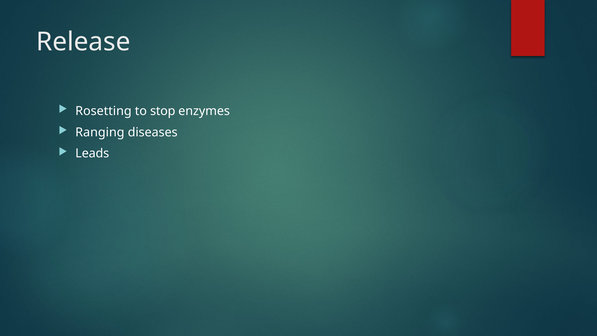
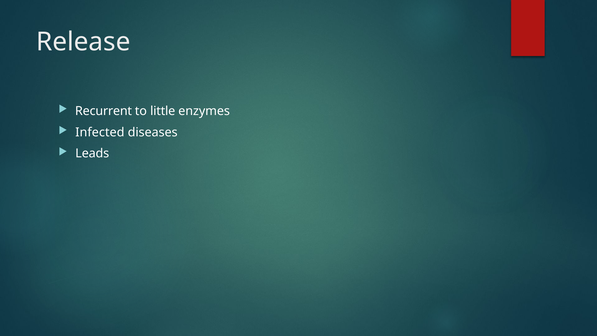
Rosetting: Rosetting -> Recurrent (104, 111)
stop: stop -> little (163, 111)
Ranging: Ranging -> Infected (100, 132)
